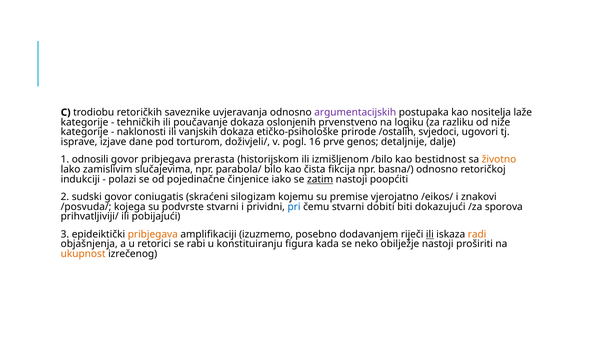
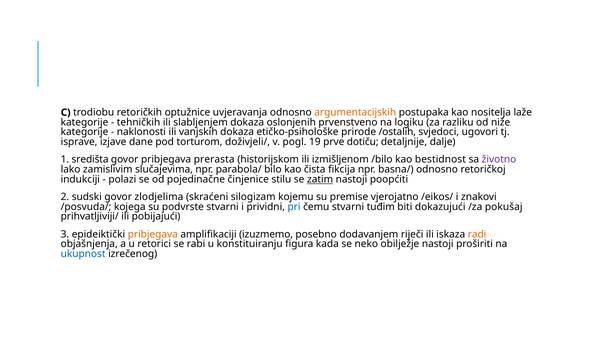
saveznike: saveznike -> optužnice (187, 113)
argumentacijskih colour: purple -> orange (355, 113)
poučavanje: poučavanje -> slabljenjem (201, 122)
16: 16 -> 19 (315, 142)
genos: genos -> dotiču (363, 142)
odnosili: odnosili -> središta (90, 160)
životno colour: orange -> purple (499, 160)
iako: iako -> stilu (281, 179)
coniugatis: coniugatis -> zlodjelima (159, 197)
dobiti: dobiti -> tuđim (381, 207)
sporova: sporova -> pokušaj (504, 207)
ili underline: present -> none (430, 235)
ukupnost colour: orange -> blue (83, 254)
